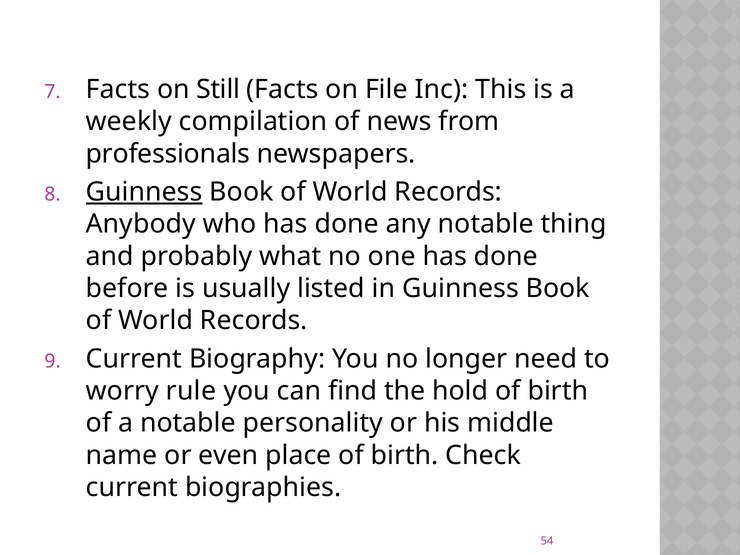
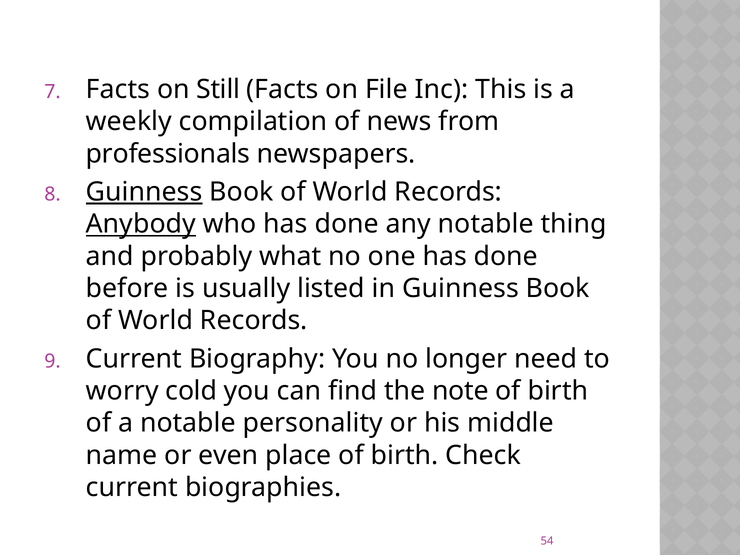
Anybody underline: none -> present (141, 224)
rule: rule -> cold (191, 391)
hold: hold -> note (460, 391)
